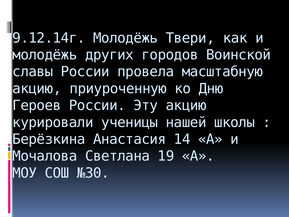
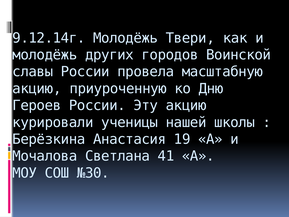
14: 14 -> 19 (182, 139)
19: 19 -> 41 (166, 156)
